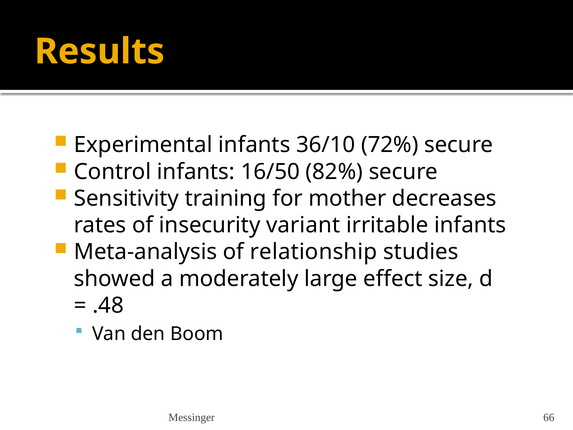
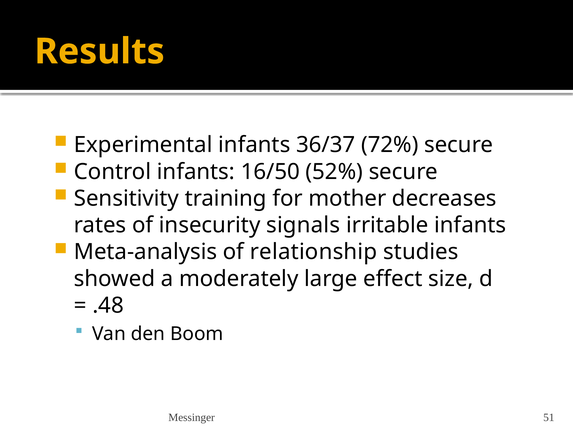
36/10: 36/10 -> 36/37 (326, 145)
82%: 82% -> 52% (334, 172)
variant: variant -> signals (303, 225)
66: 66 -> 51 (549, 417)
